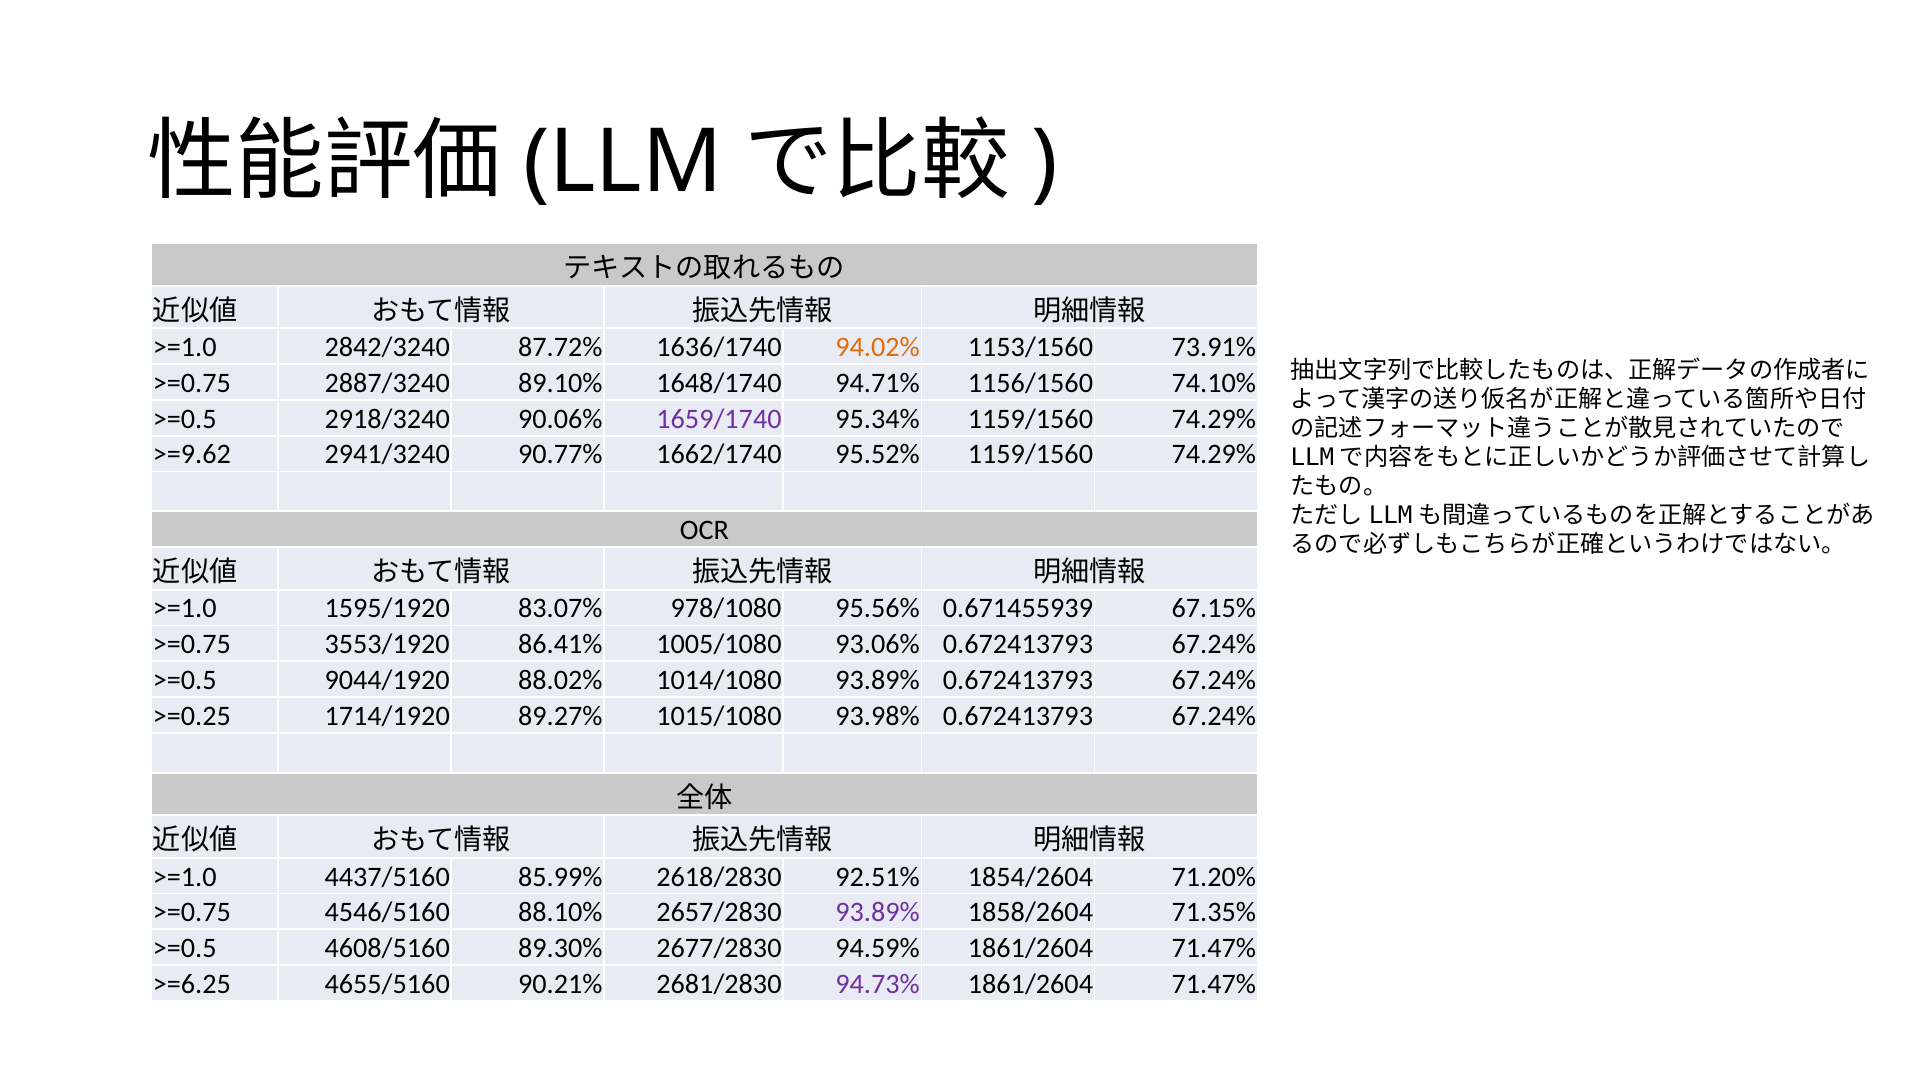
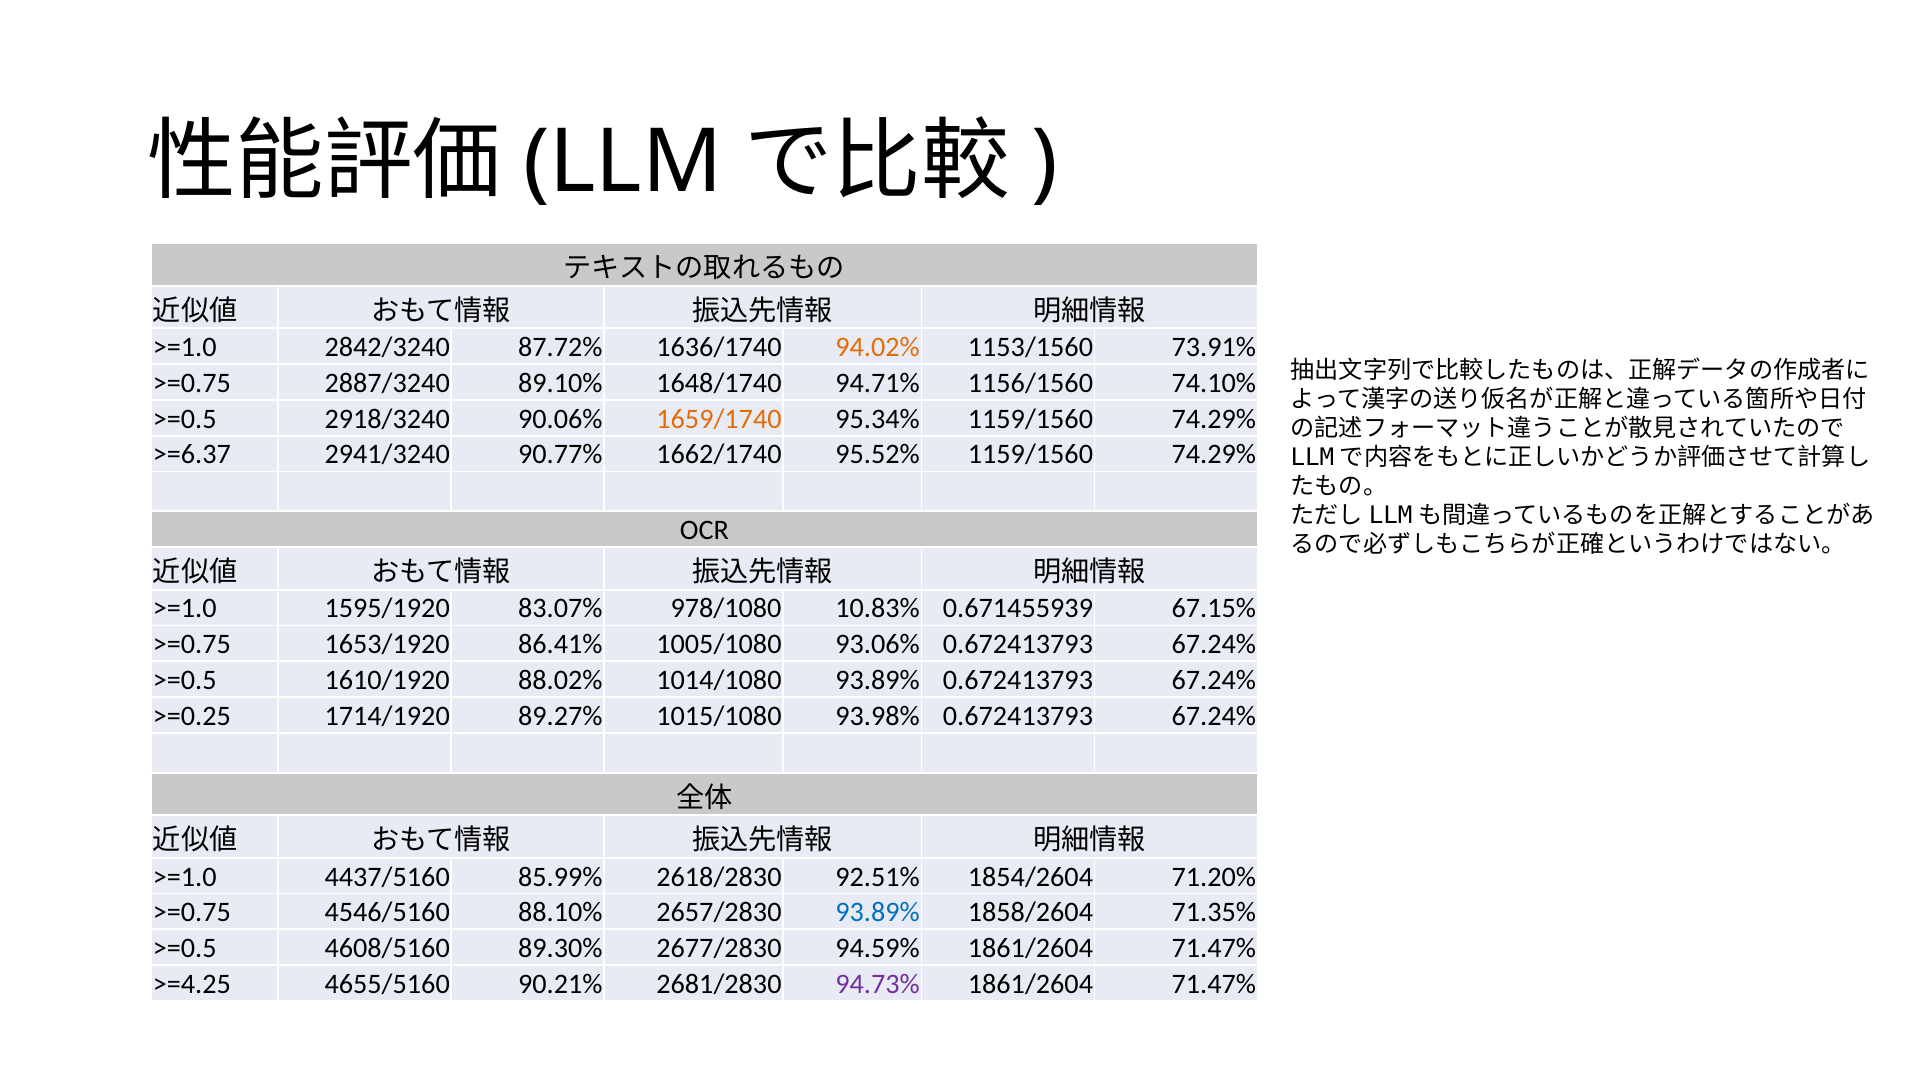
1659/1740 colour: purple -> orange (719, 419)
>=9.62: >=9.62 -> >=6.37 (192, 455)
95.56%: 95.56% -> 10.83% (878, 609)
3553/1920: 3553/1920 -> 1653/1920 (387, 644)
9044/1920: 9044/1920 -> 1610/1920 (387, 680)
93.89% colour: purple -> blue (878, 912)
>=6.25: >=6.25 -> >=4.25 (192, 984)
